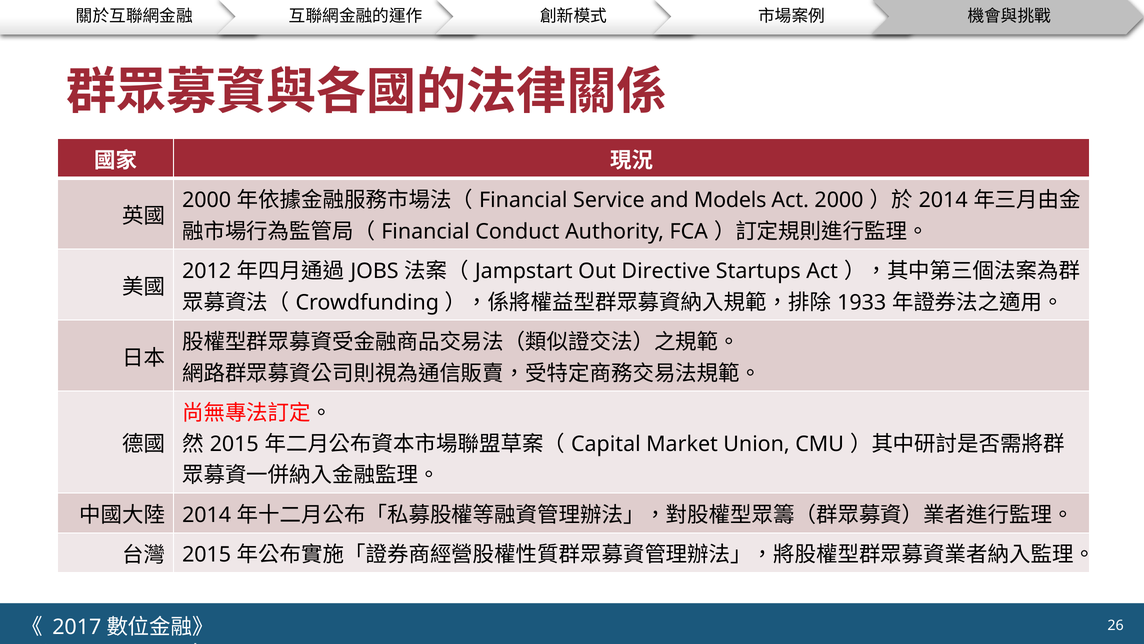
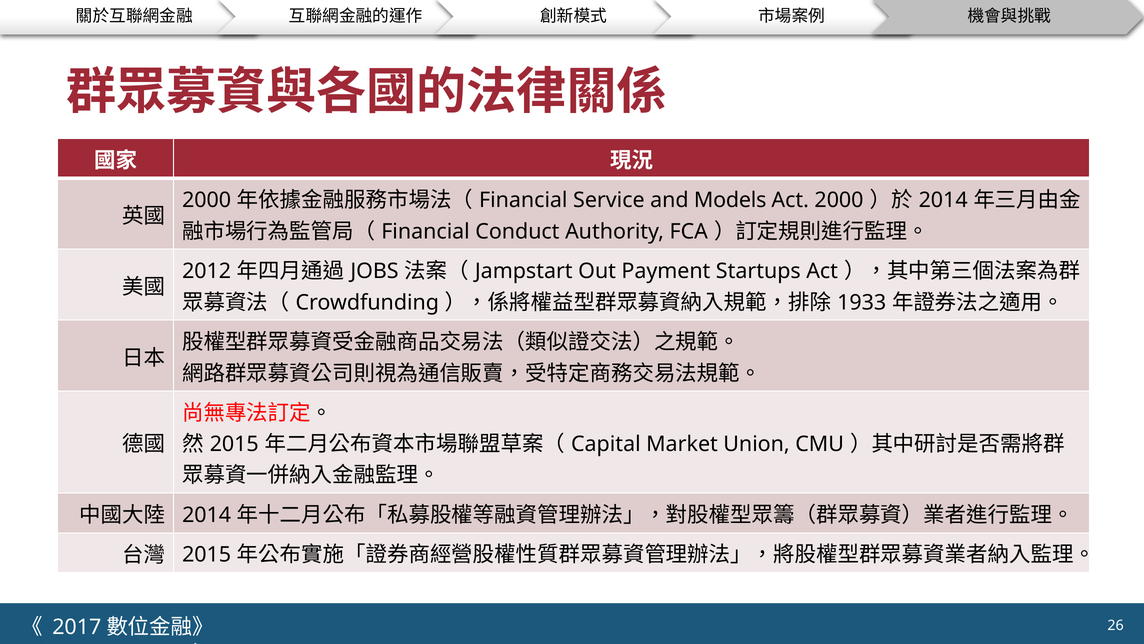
Directive: Directive -> Payment (666, 271)
